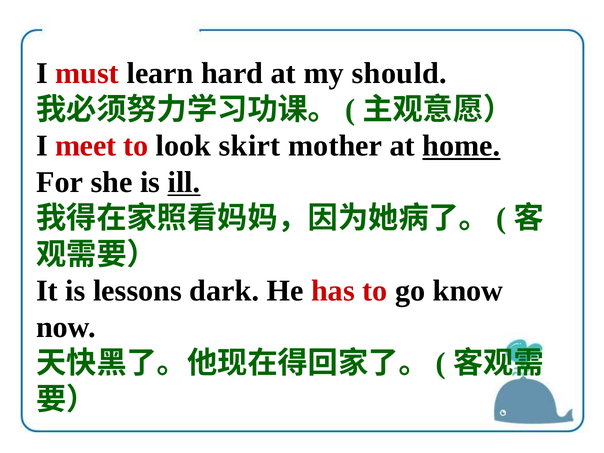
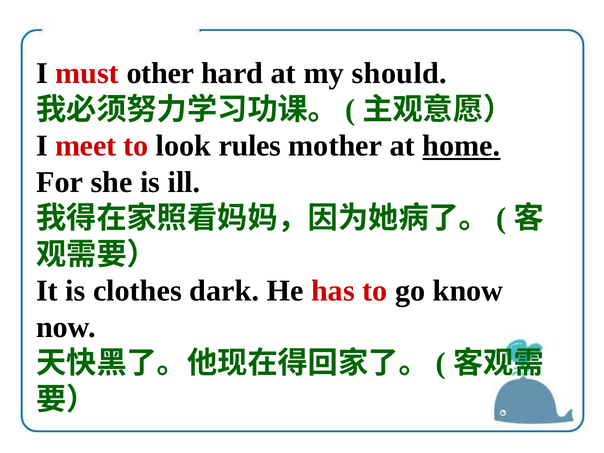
learn: learn -> other (160, 74)
skirt: skirt -> rules (250, 146)
ill underline: present -> none (184, 182)
lessons: lessons -> clothes (138, 291)
